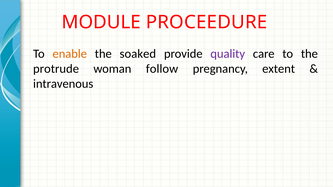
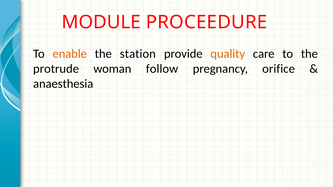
soaked: soaked -> station (138, 54)
quality colour: purple -> orange (228, 54)
extent: extent -> orifice (279, 69)
intravenous: intravenous -> anaesthesia (63, 84)
